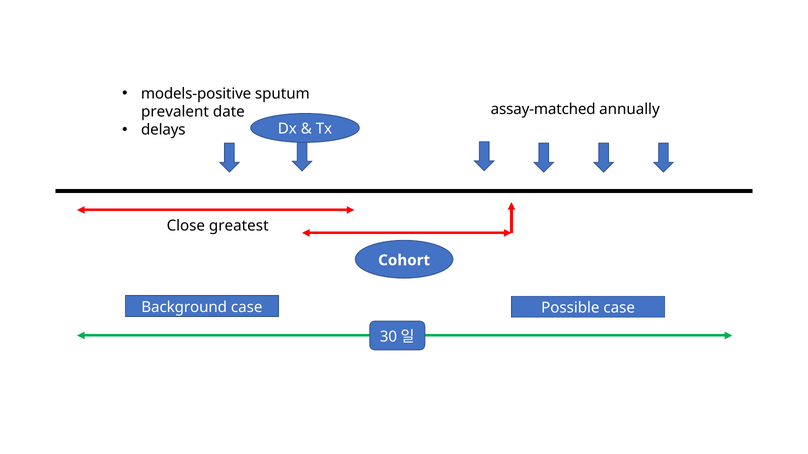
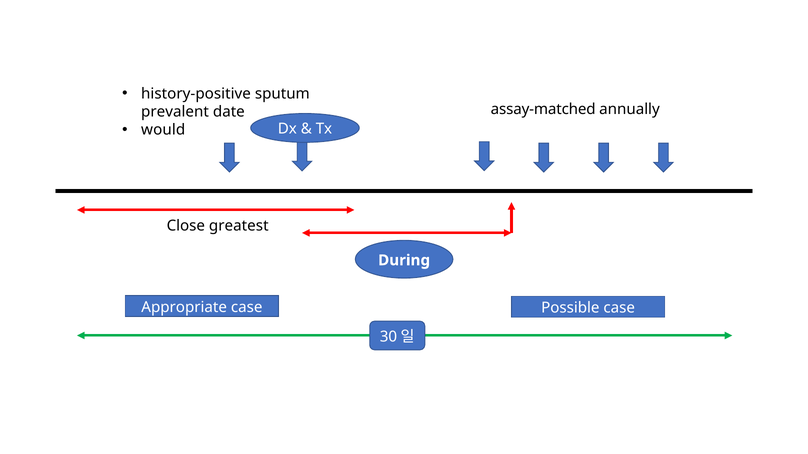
models-positive: models-positive -> history-positive (196, 94)
delays: delays -> would (163, 130)
Cohort: Cohort -> During (404, 261)
Background: Background -> Appropriate (184, 307)
